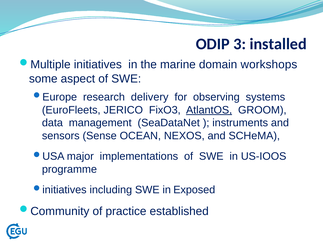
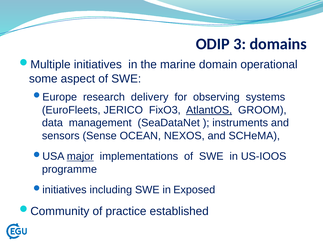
installed: installed -> domains (278, 44)
workshops: workshops -> operational (269, 64)
major underline: none -> present (80, 156)
